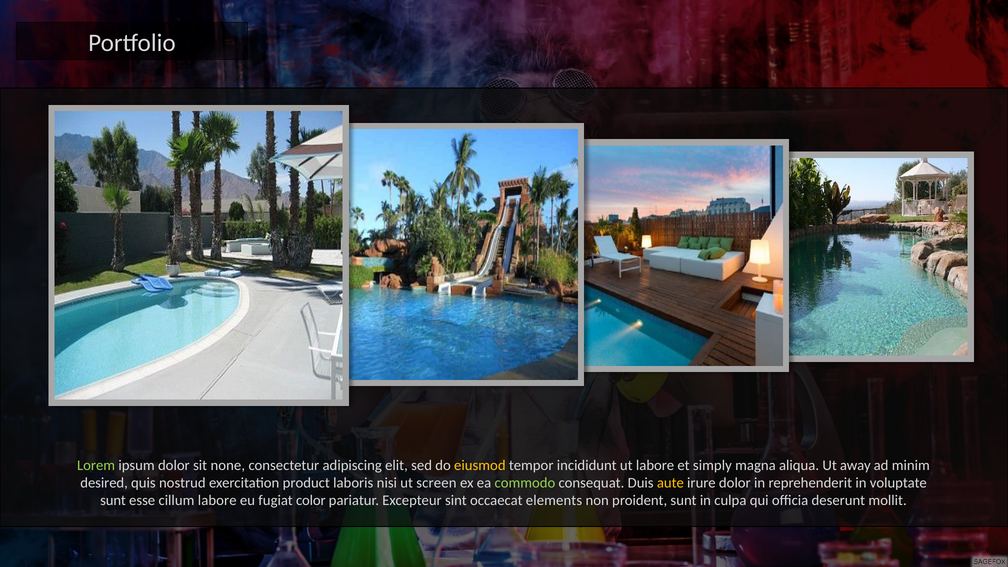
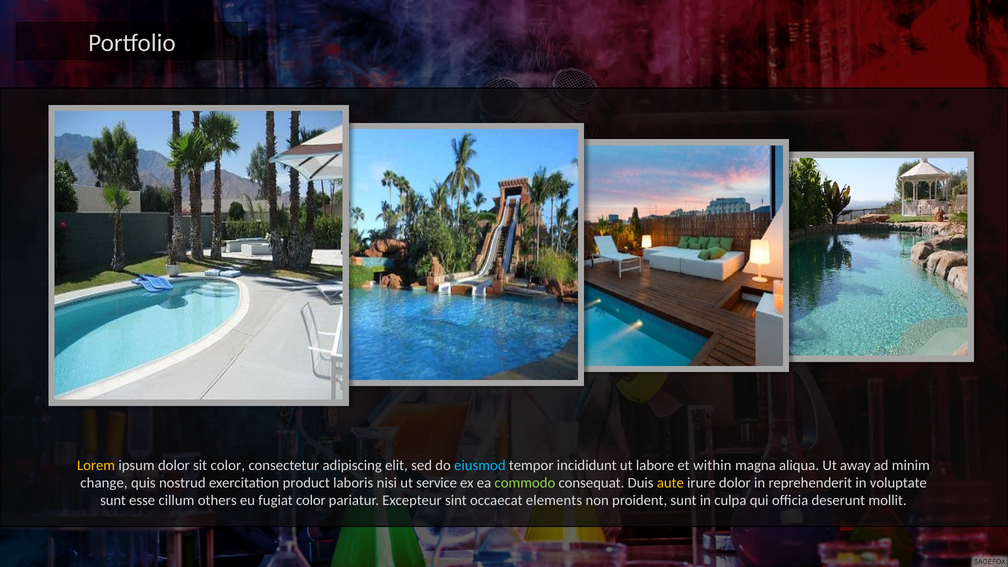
Lorem colour: light green -> yellow (96, 465)
sit none: none -> color (228, 465)
eiusmod colour: yellow -> light blue (480, 465)
simply: simply -> within (712, 465)
desired: desired -> change (104, 483)
screen: screen -> service (437, 483)
cillum labore: labore -> others (217, 501)
